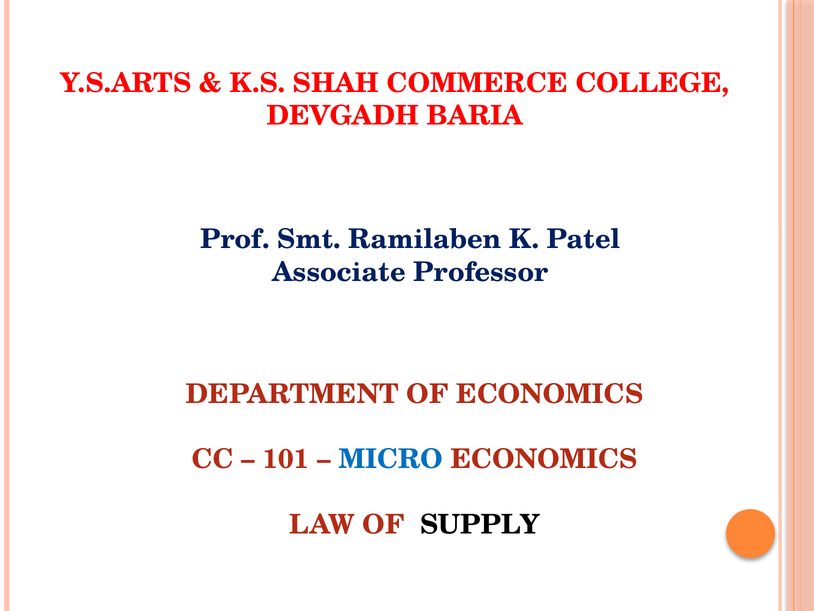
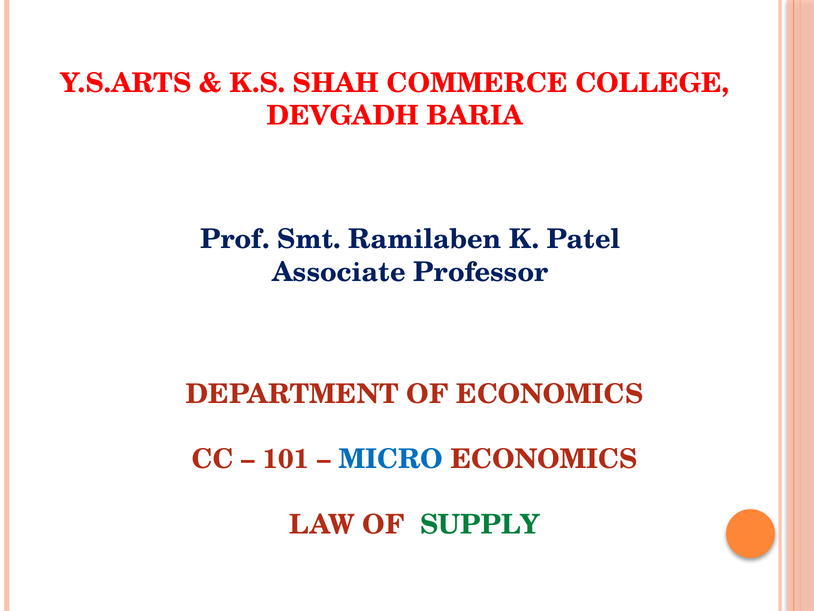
SUPPLY colour: black -> green (480, 524)
